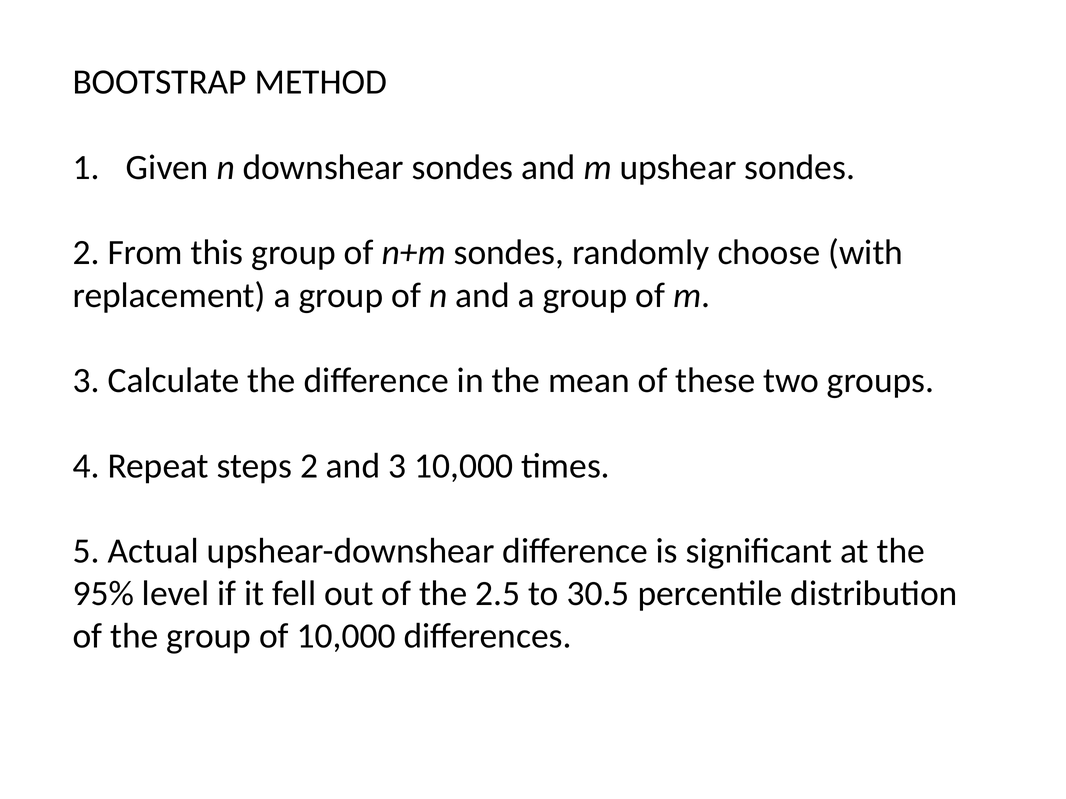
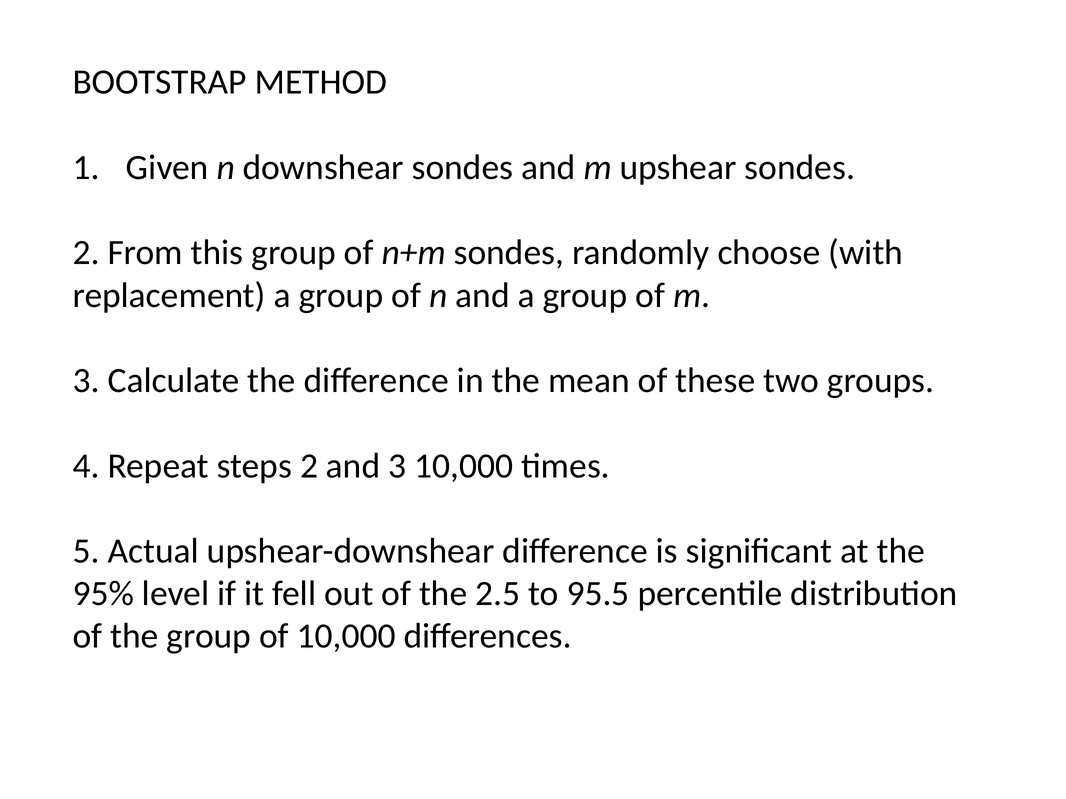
30.5: 30.5 -> 95.5 (598, 594)
